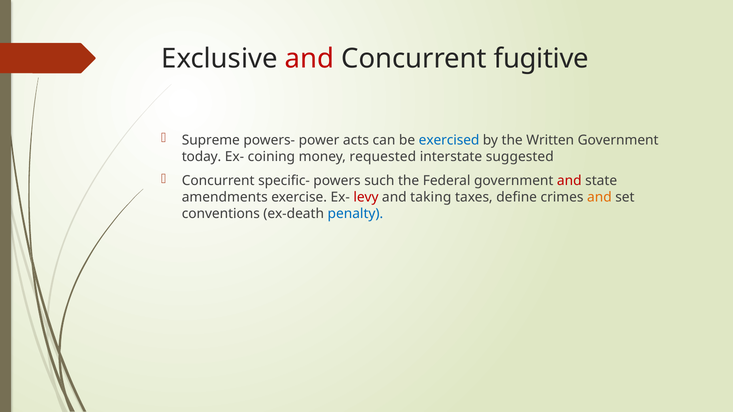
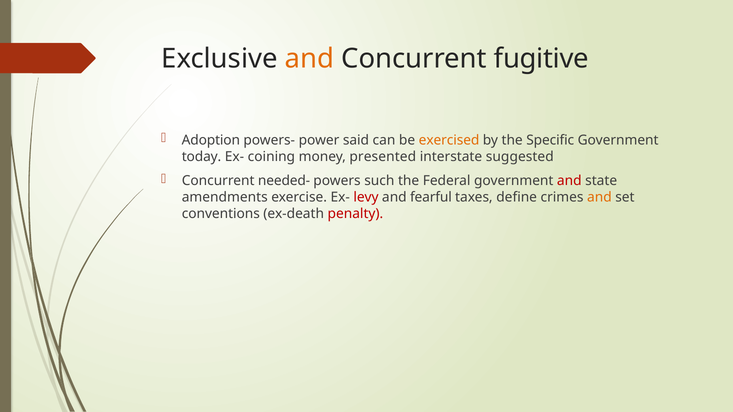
and colour: red -> orange (309, 59)
Supreme: Supreme -> Adoption (211, 140)
acts: acts -> said (356, 140)
exercised colour: blue -> orange (449, 140)
Written: Written -> Specific (550, 140)
requested: requested -> presented (383, 157)
specific-: specific- -> needed- (284, 181)
taking: taking -> fearful (431, 197)
penalty colour: blue -> red (355, 214)
